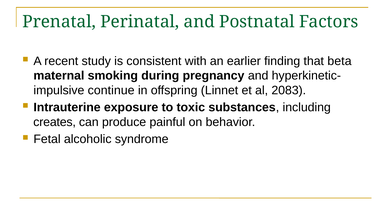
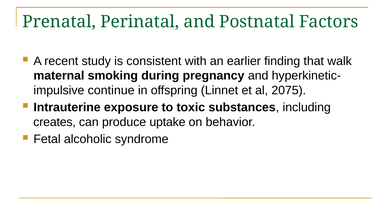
beta: beta -> walk (340, 61)
2083: 2083 -> 2075 (289, 90)
painful: painful -> uptake (167, 122)
